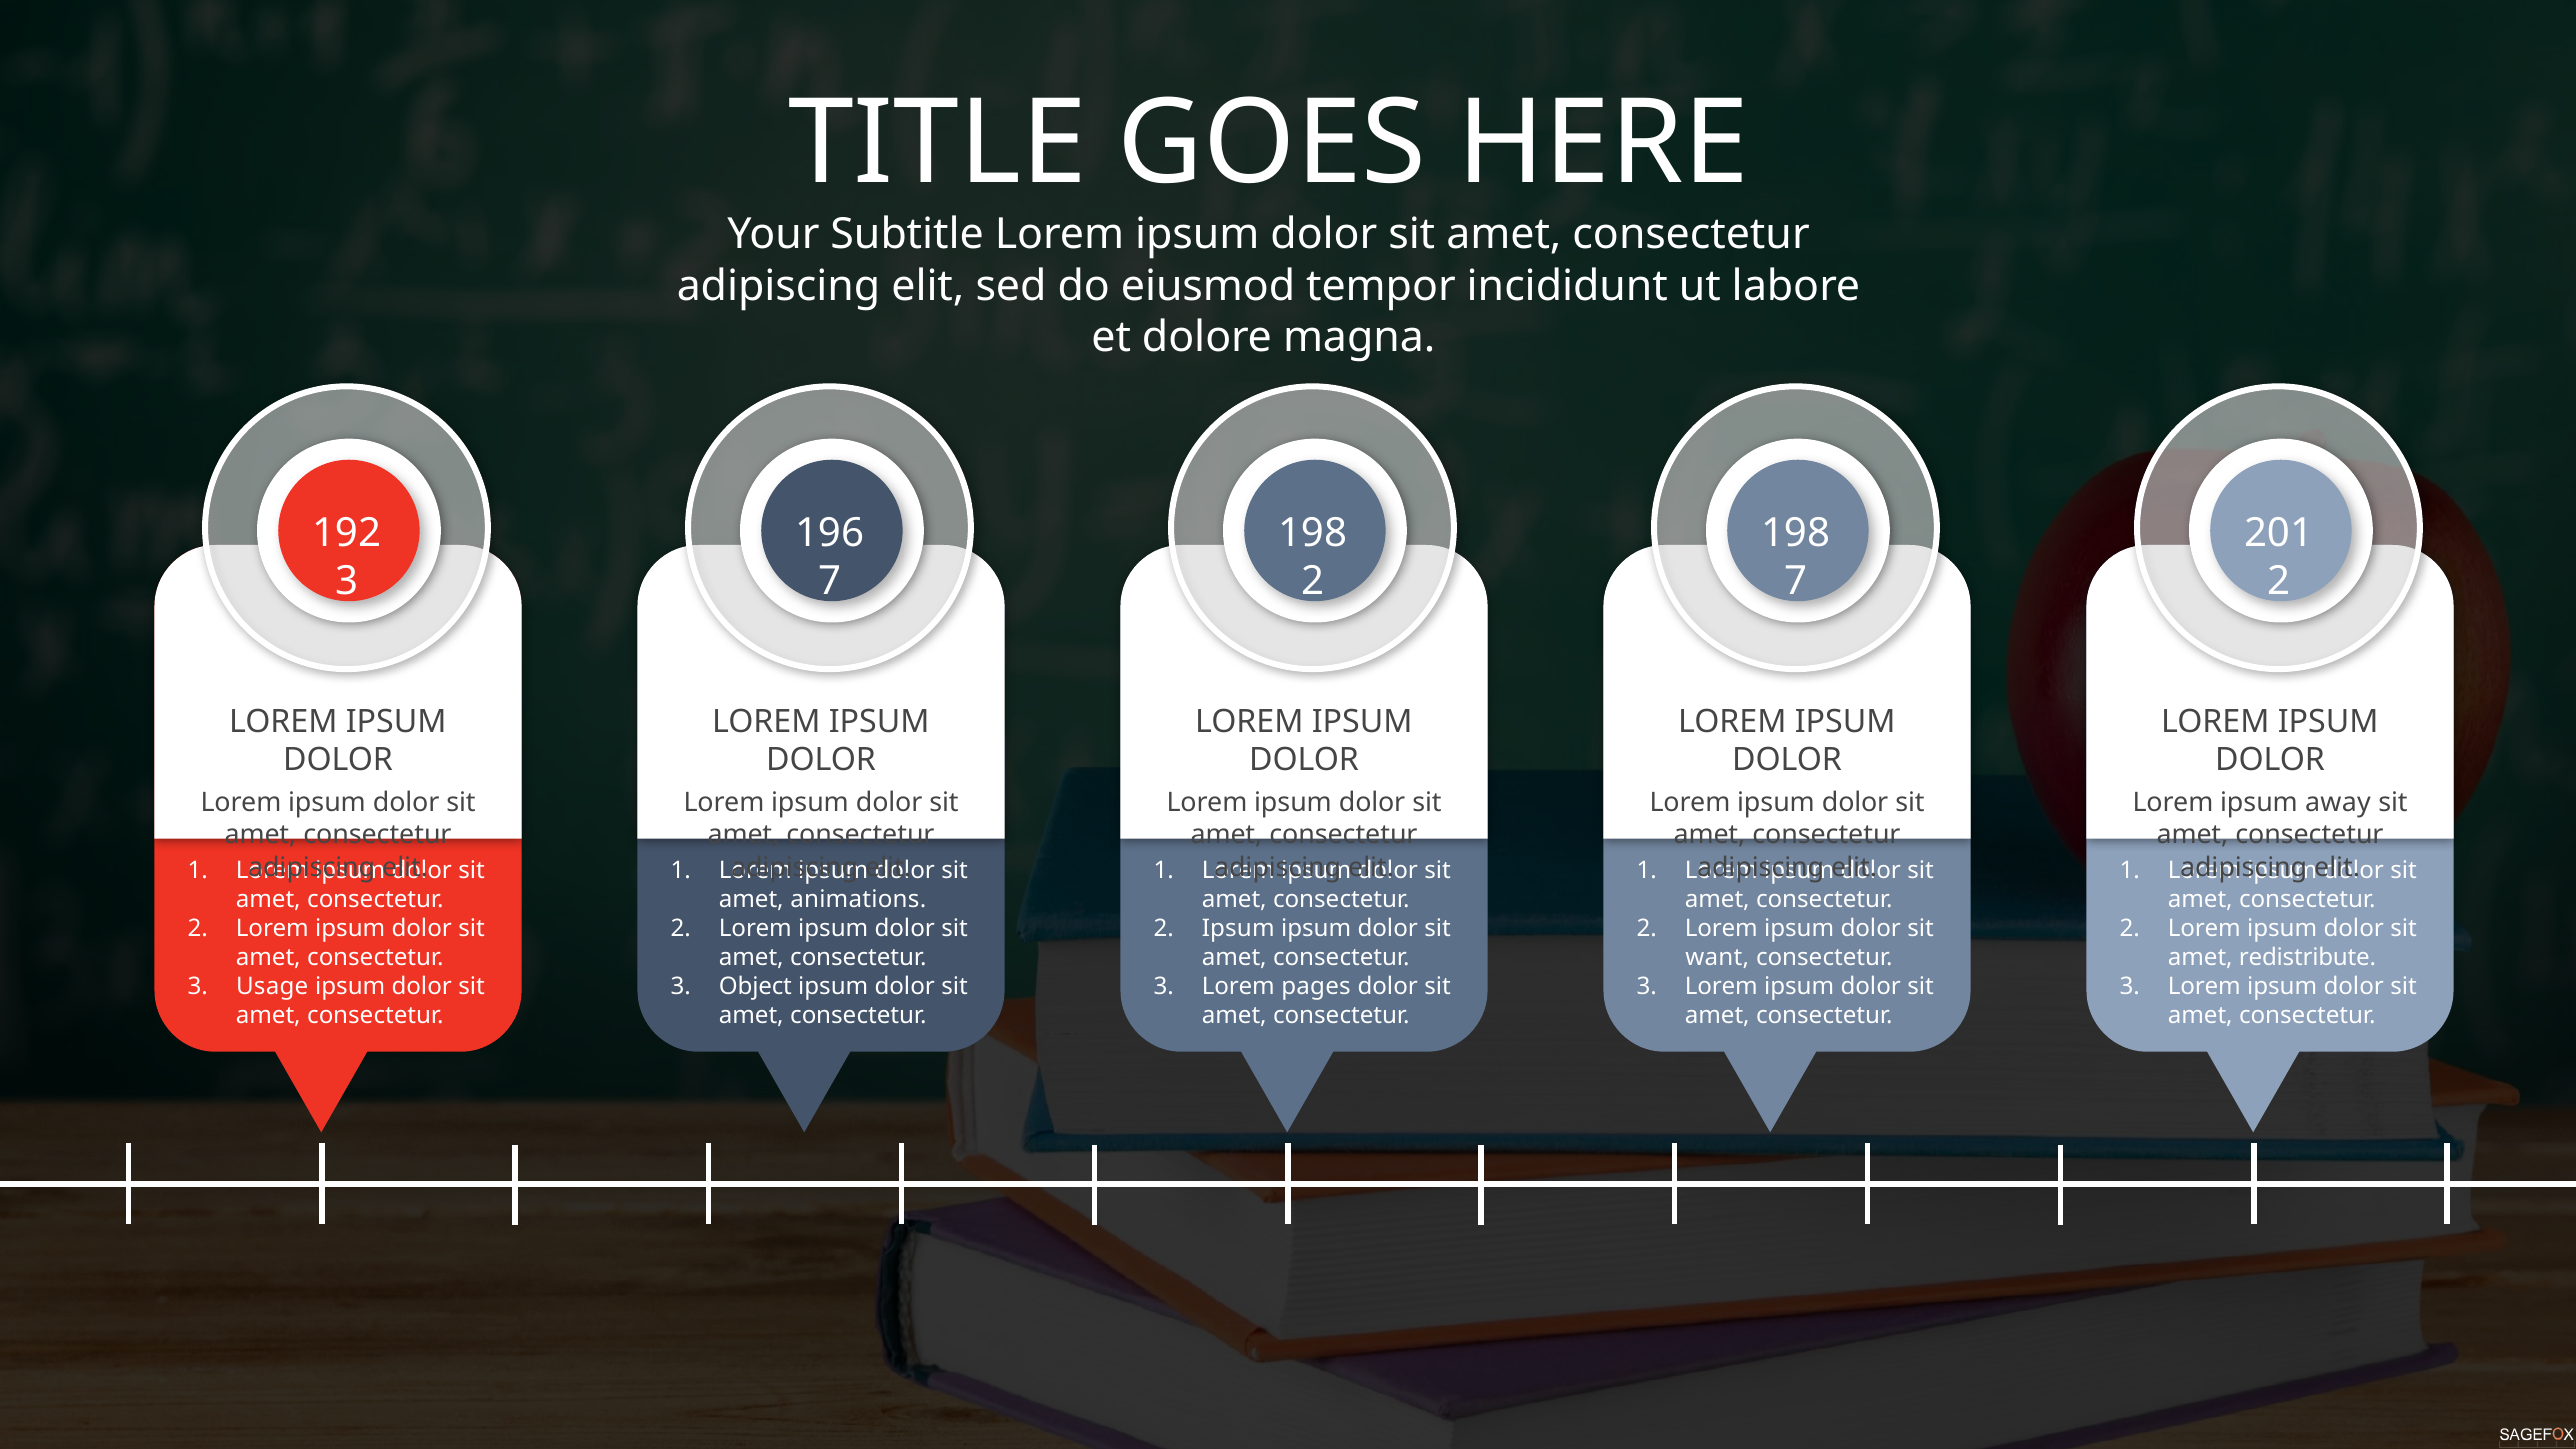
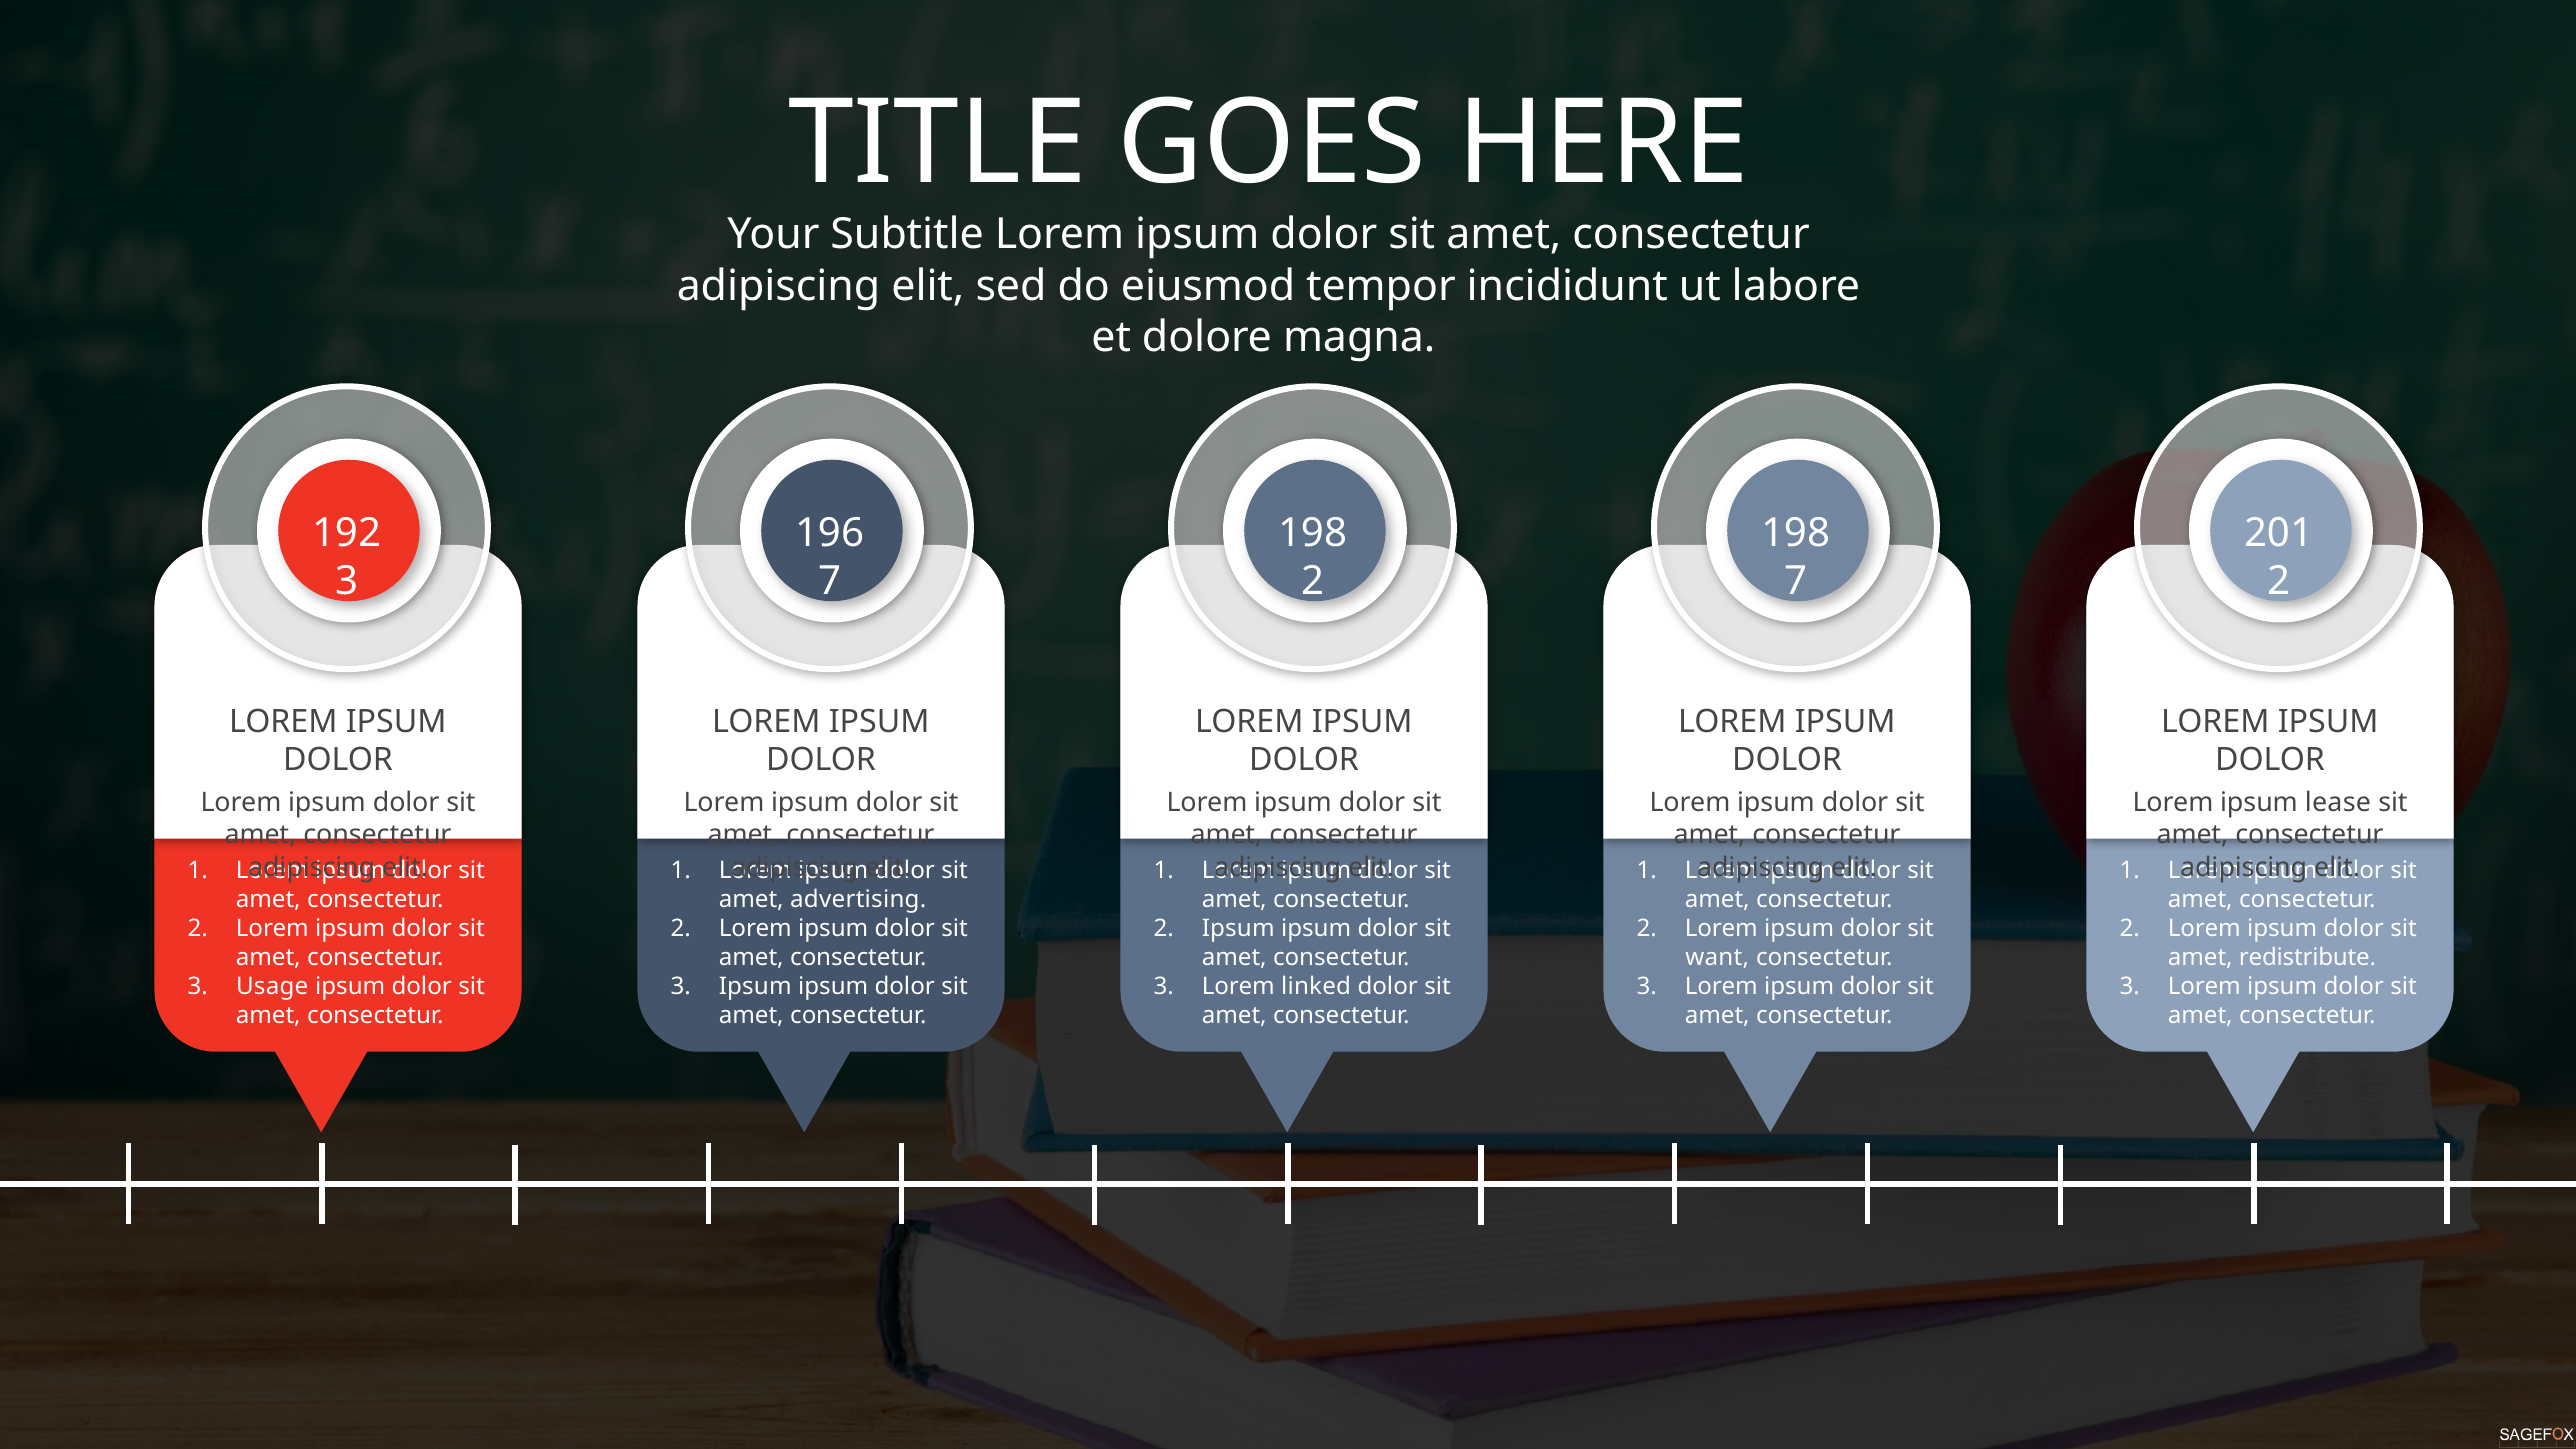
away: away -> lease (2338, 803)
animations: animations -> advertising (858, 899)
Object: Object -> Ipsum (755, 986)
pages: pages -> linked (1316, 986)
